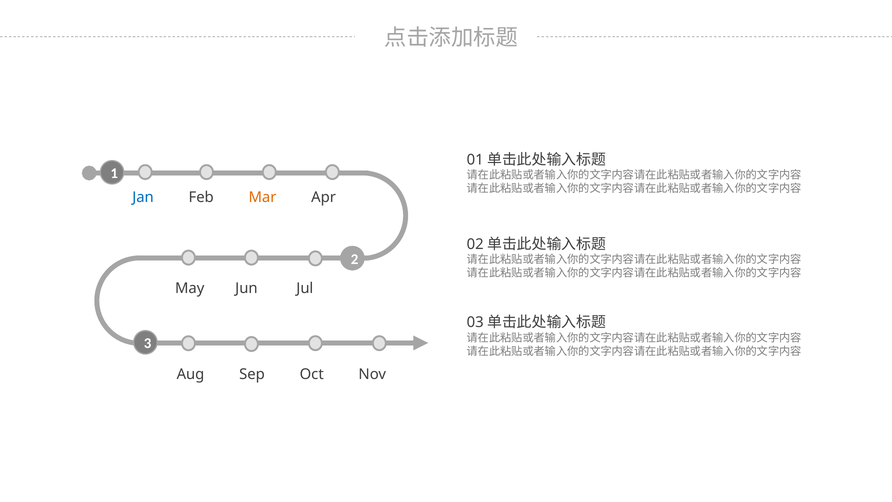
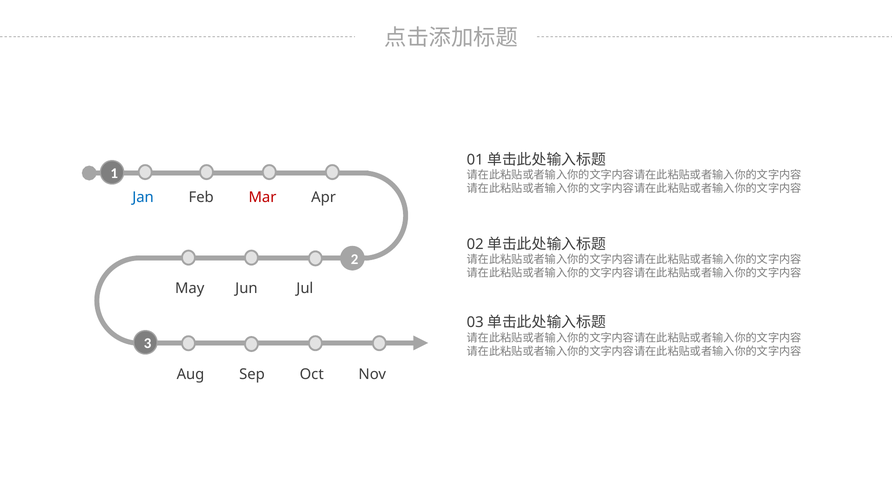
Mar colour: orange -> red (262, 197)
